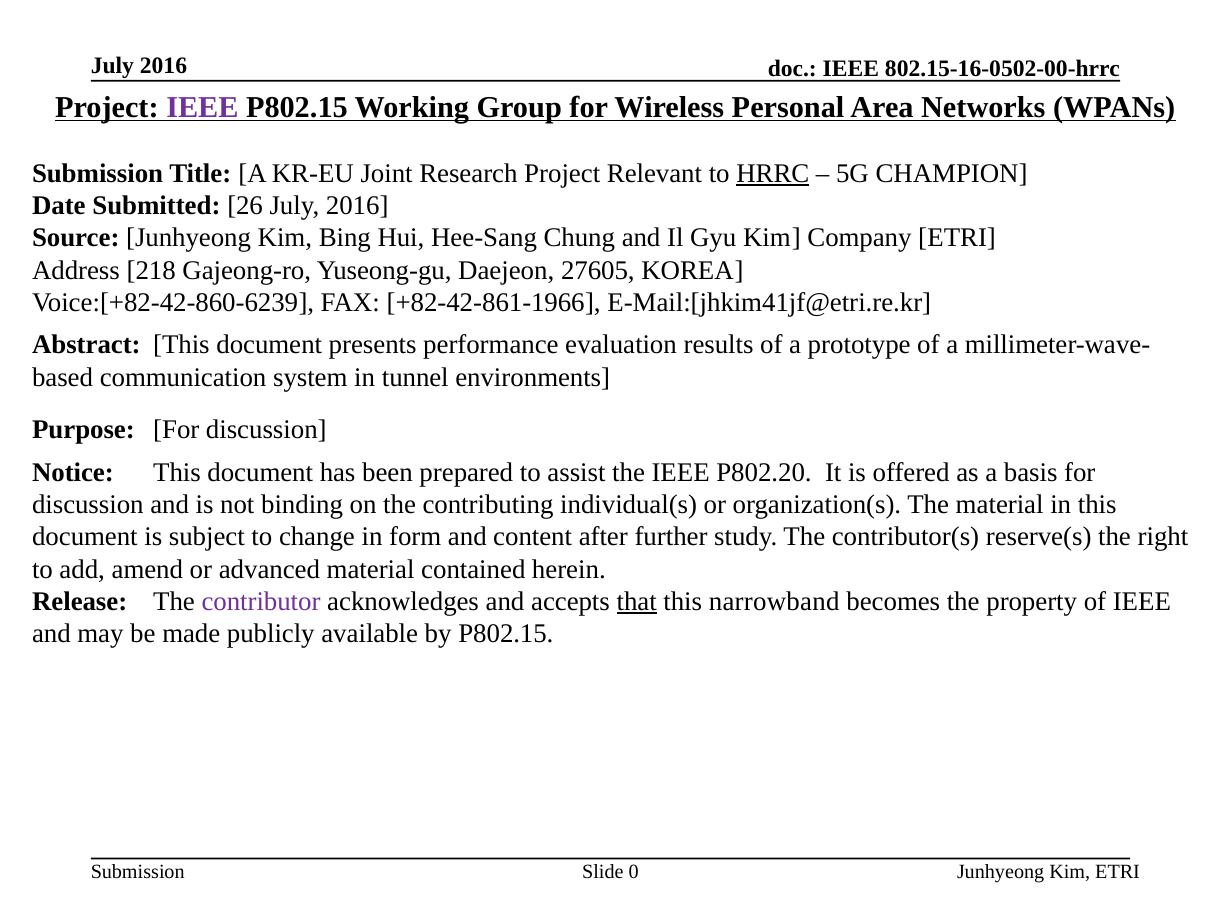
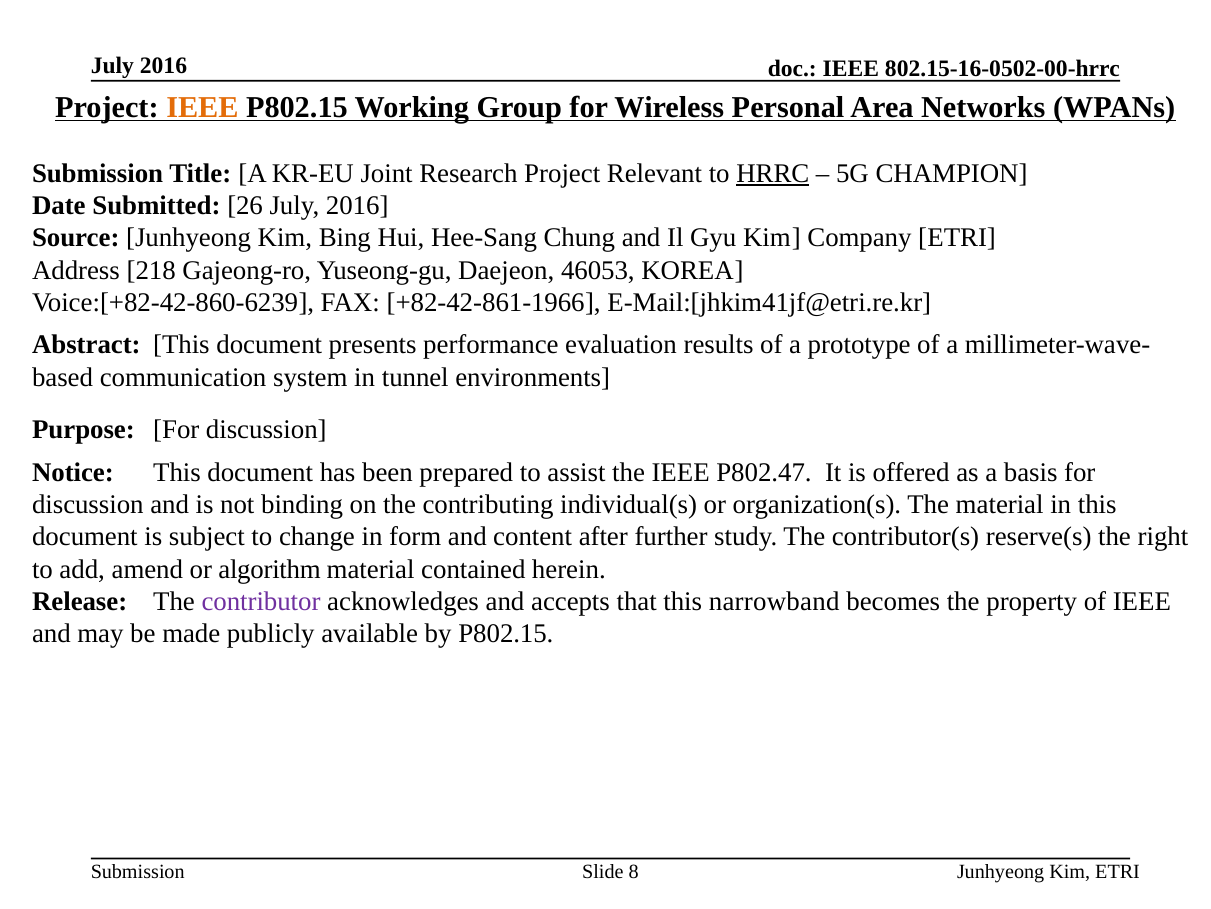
IEEE colour: purple -> orange (202, 107)
27605: 27605 -> 46053 (598, 270)
P802.20: P802.20 -> P802.47 (764, 472)
advanced: advanced -> algorithm (270, 569)
that underline: present -> none (637, 601)
0: 0 -> 8 (634, 871)
